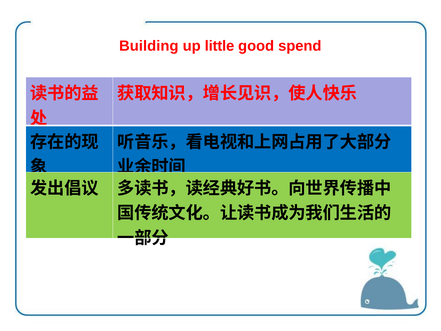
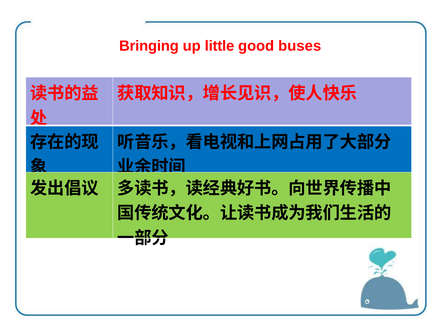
Building: Building -> Bringing (149, 46)
spend: spend -> buses (300, 46)
